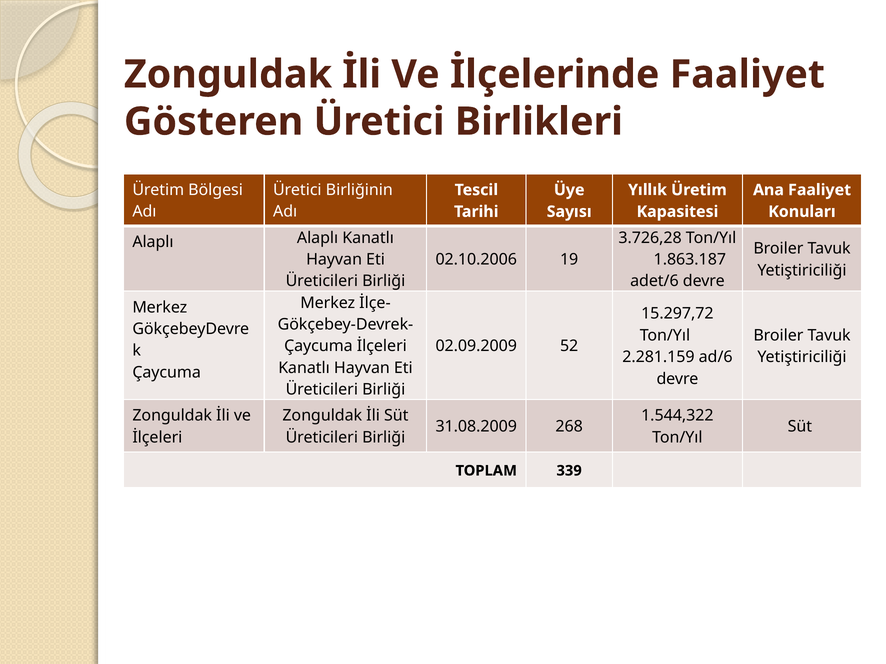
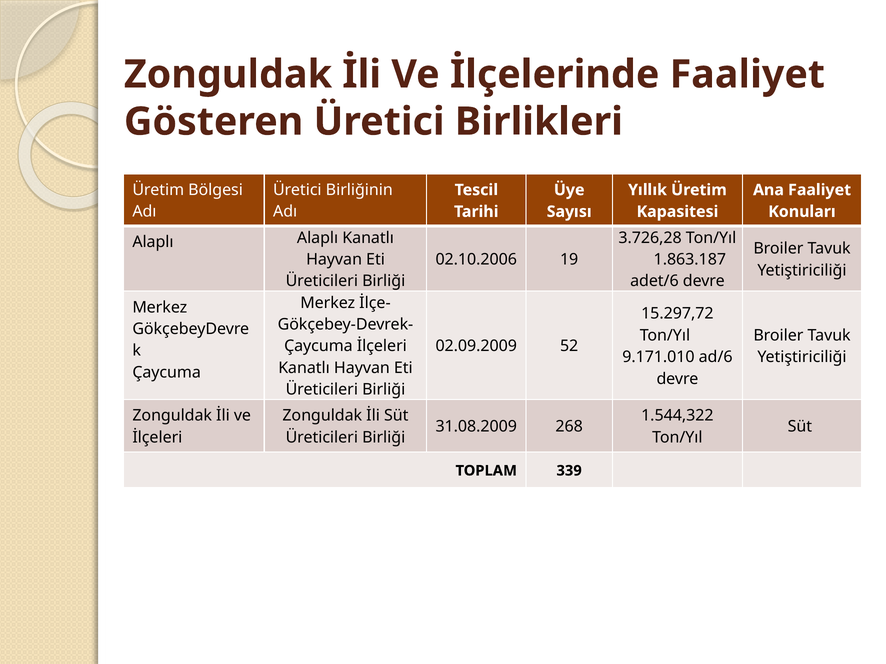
2.281.159: 2.281.159 -> 9.171.010 (658, 357)
